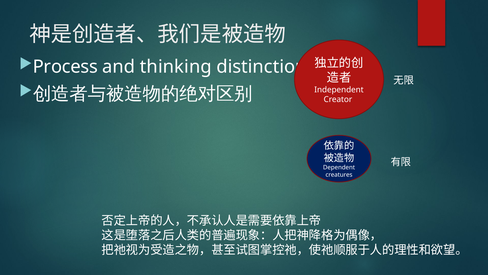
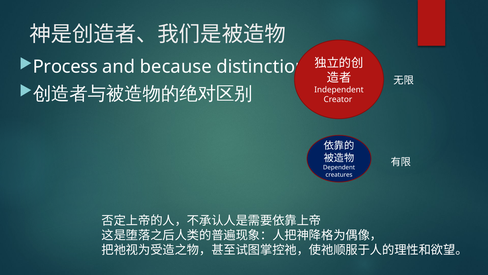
thinking: thinking -> because (176, 67)
